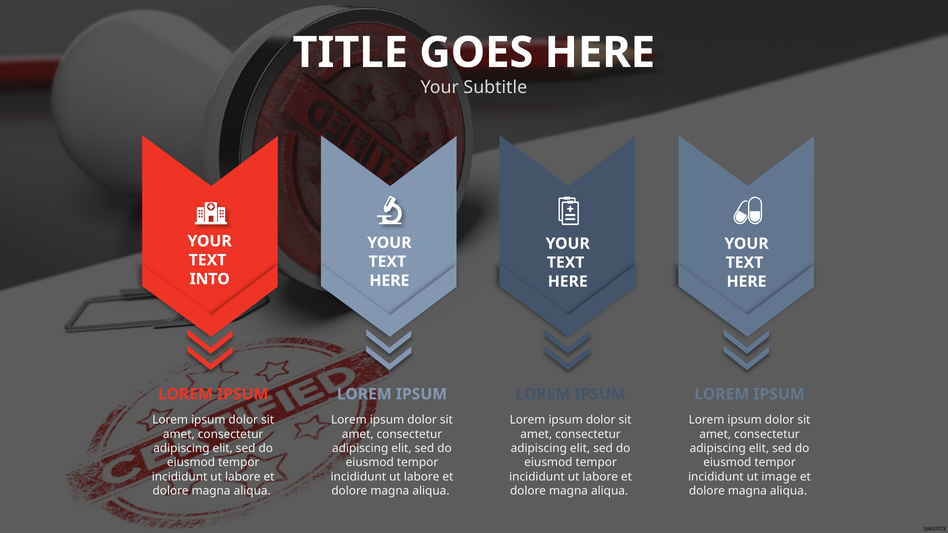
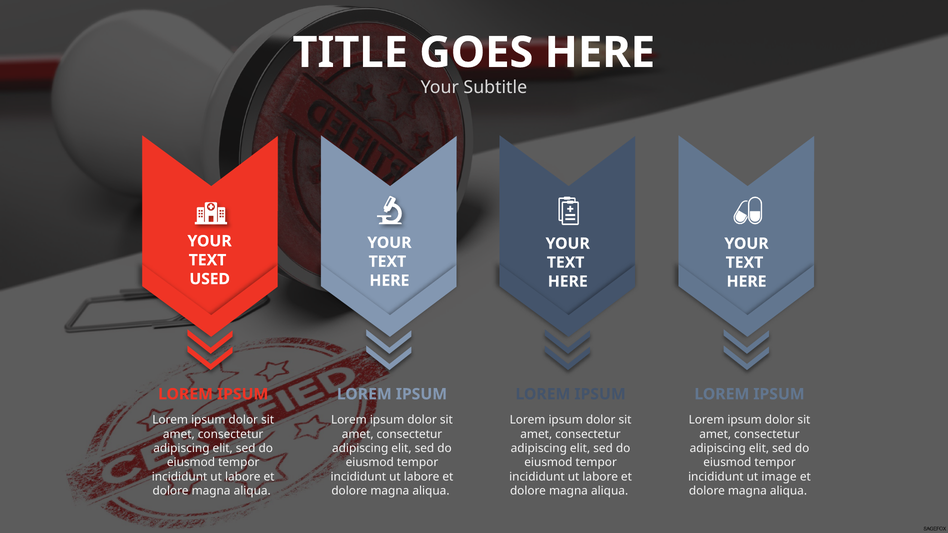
INTO: INTO -> USED (210, 279)
